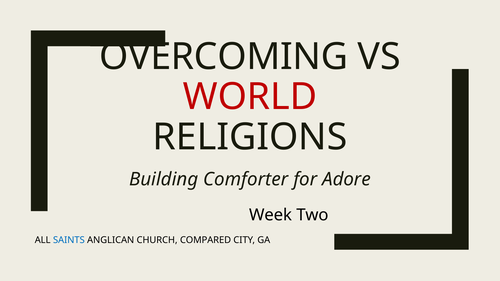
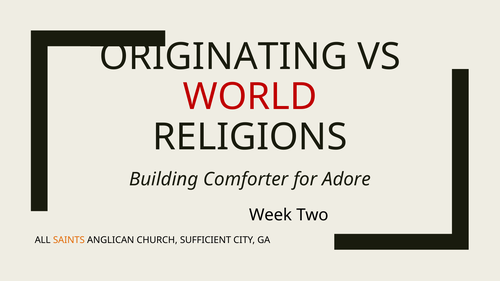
OVERCOMING: OVERCOMING -> ORIGINATING (223, 57)
SAINTS colour: blue -> orange (69, 240)
COMPARED: COMPARED -> SUFFICIENT (206, 240)
